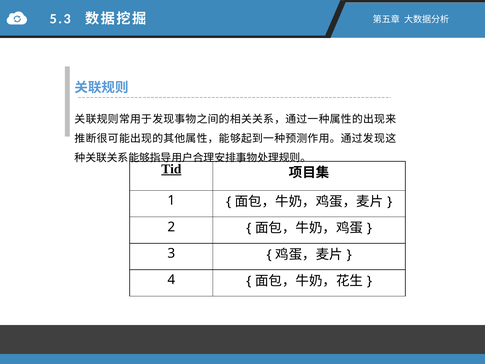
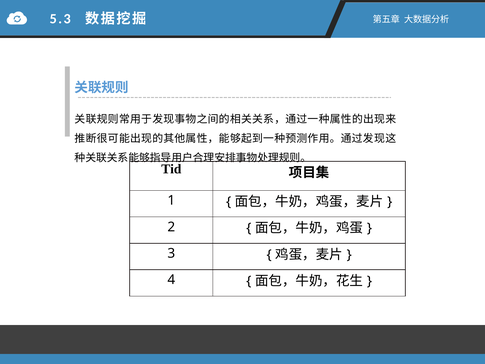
Tid underline: present -> none (171, 169)
